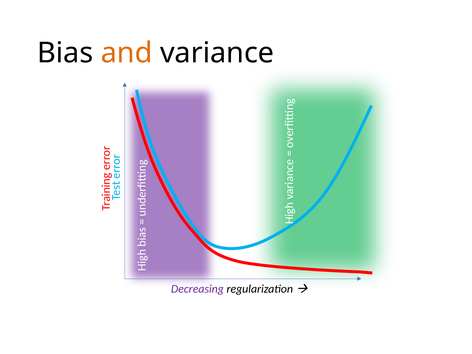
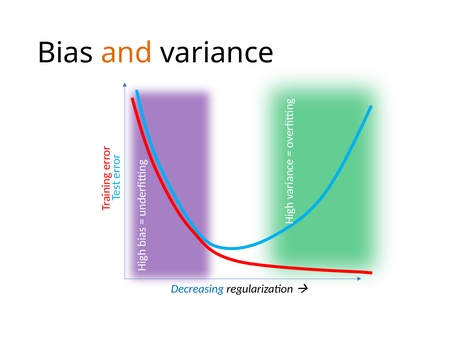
Decreasing colour: purple -> blue (197, 289)
